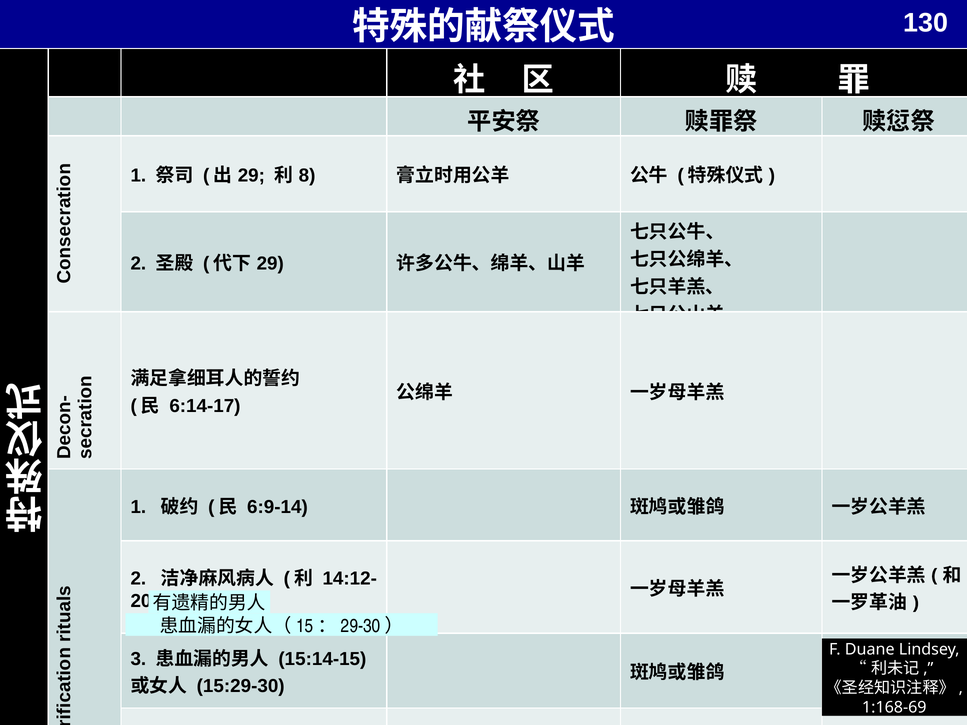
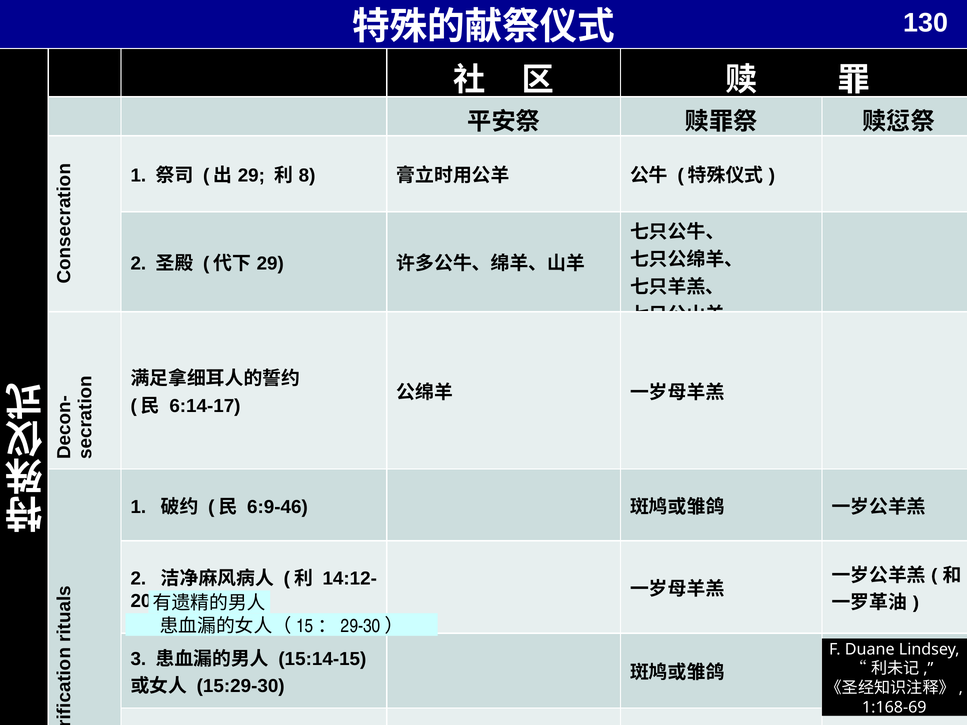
6:9-14: 6:9-14 -> 6:9-46 (277, 507)
